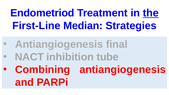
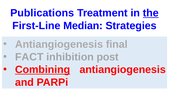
Endometriod: Endometriod -> Publications (42, 13)
NACT: NACT -> FACT (29, 57)
tube: tube -> post (108, 57)
Combining underline: none -> present (43, 70)
